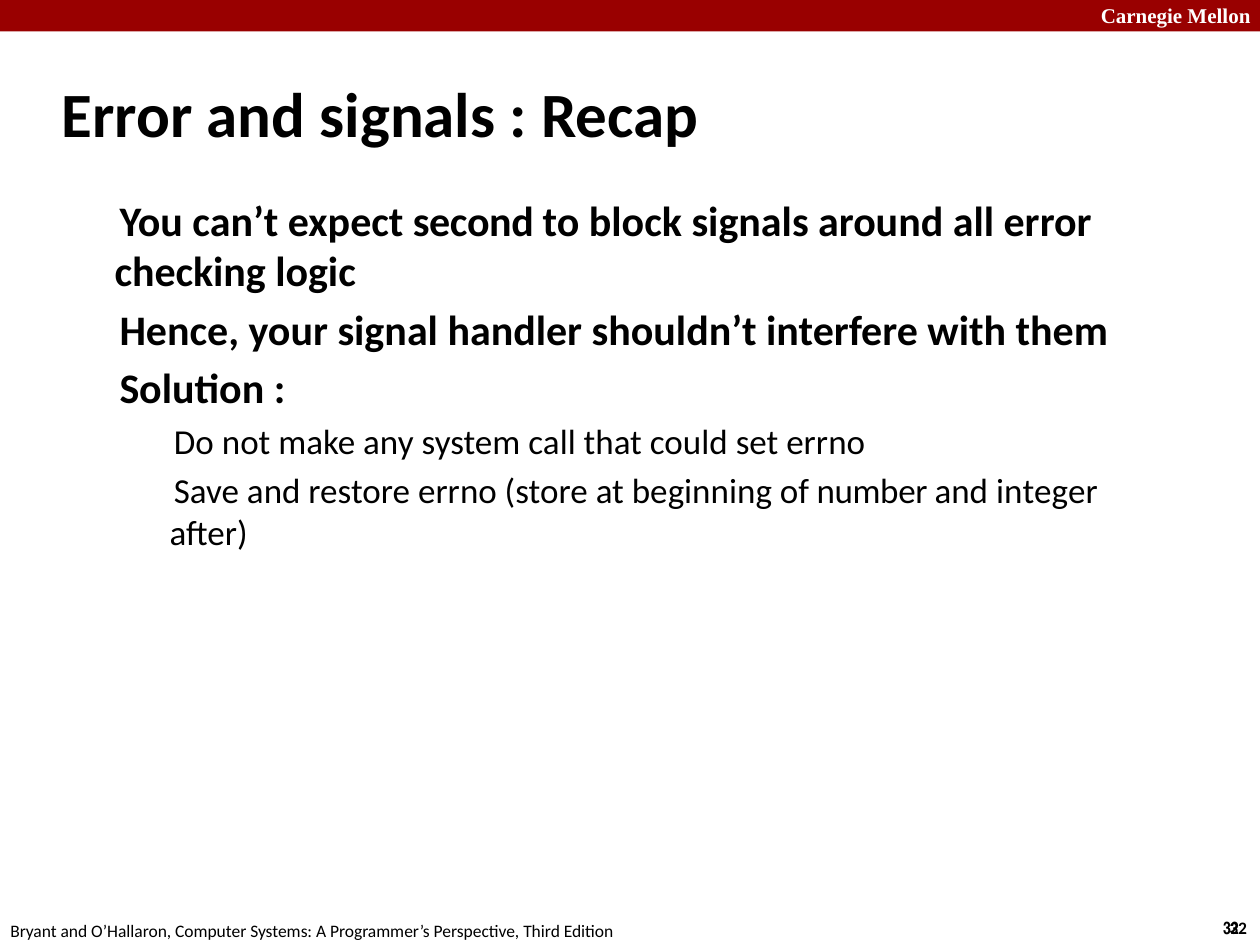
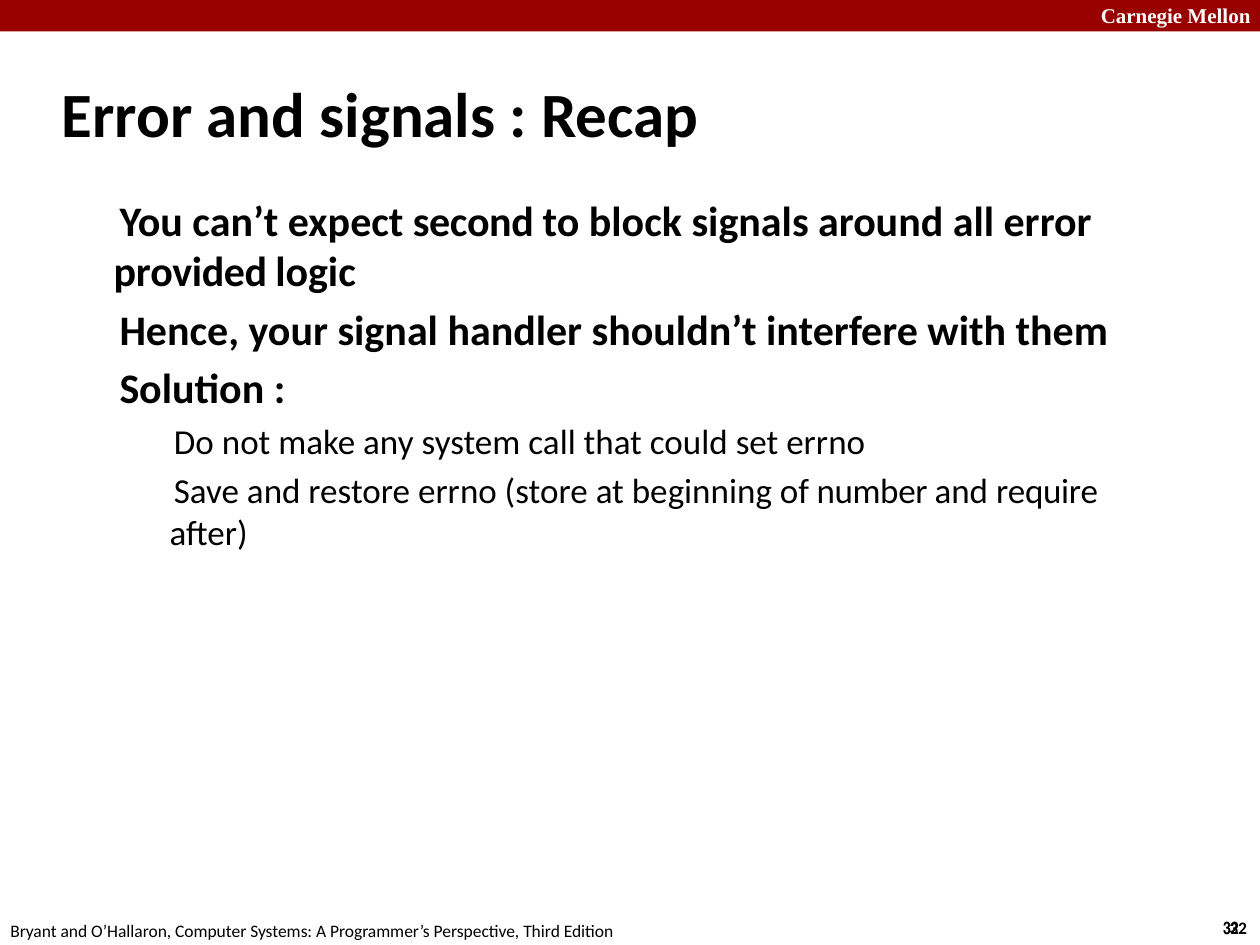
checking: checking -> provided (190, 273)
integer: integer -> require (1047, 492)
